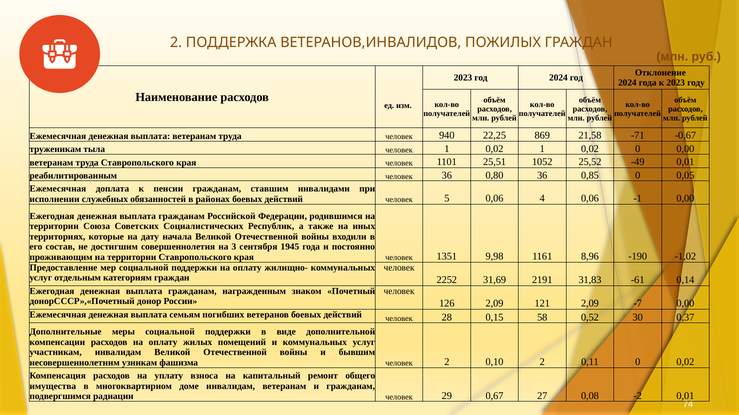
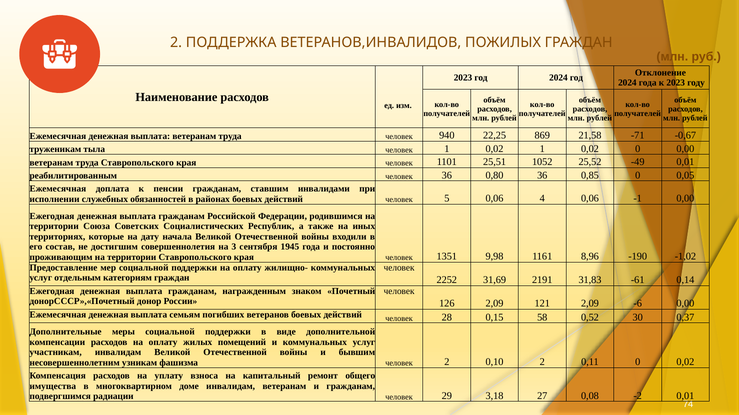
-7: -7 -> -6 (638, 304)
0,67: 0,67 -> 3,18 (495, 396)
